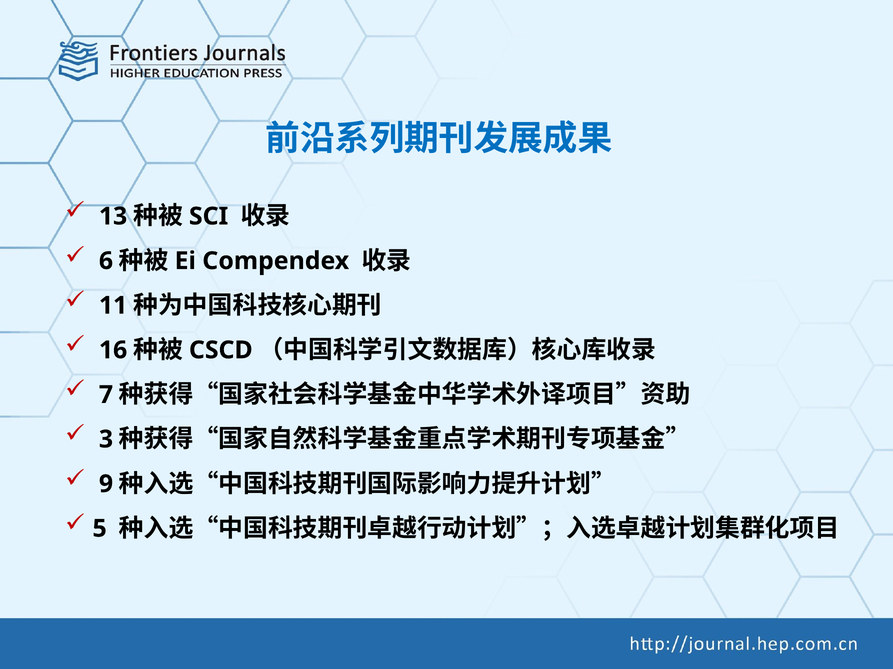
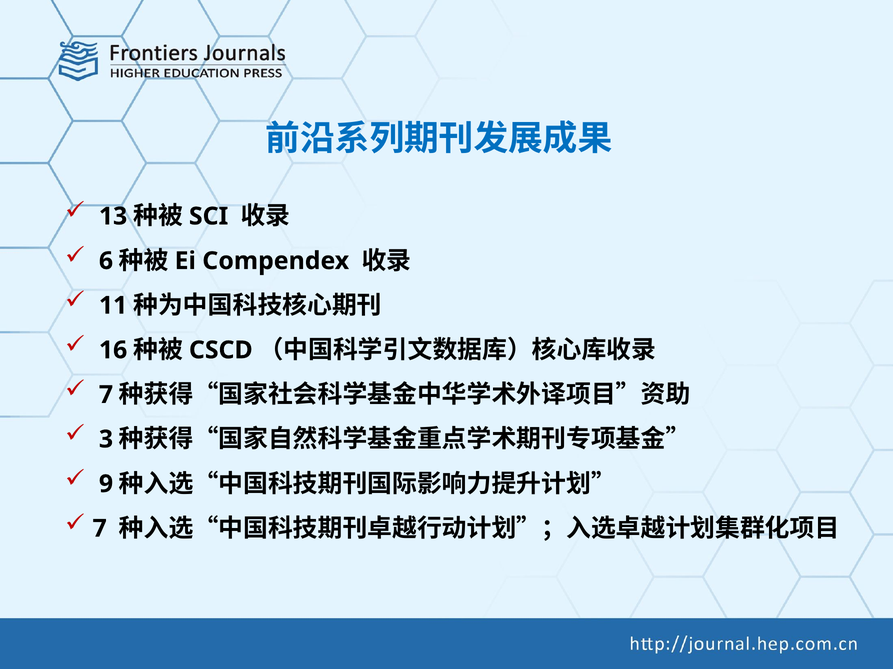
5: 5 -> 7 (100, 529)
